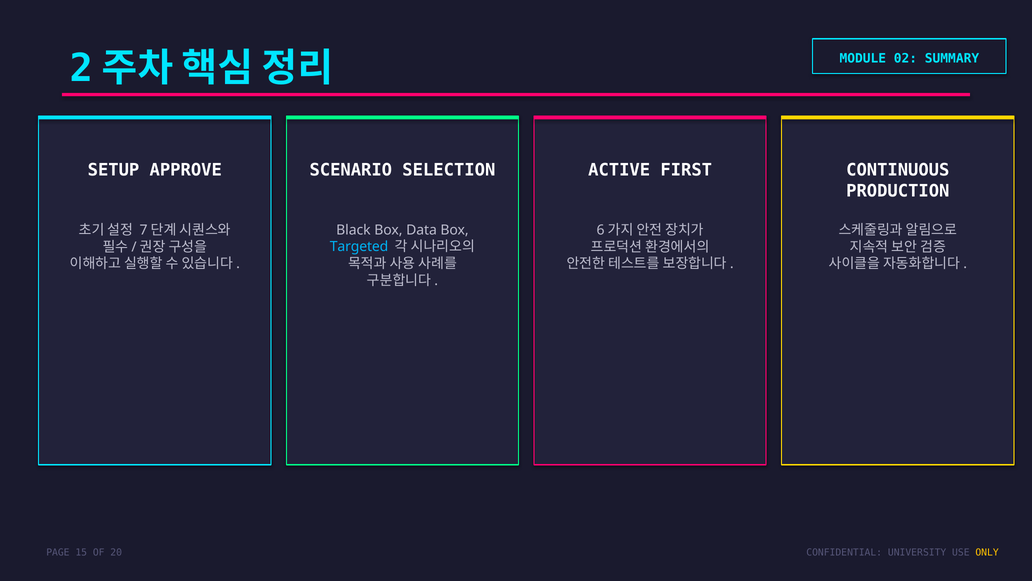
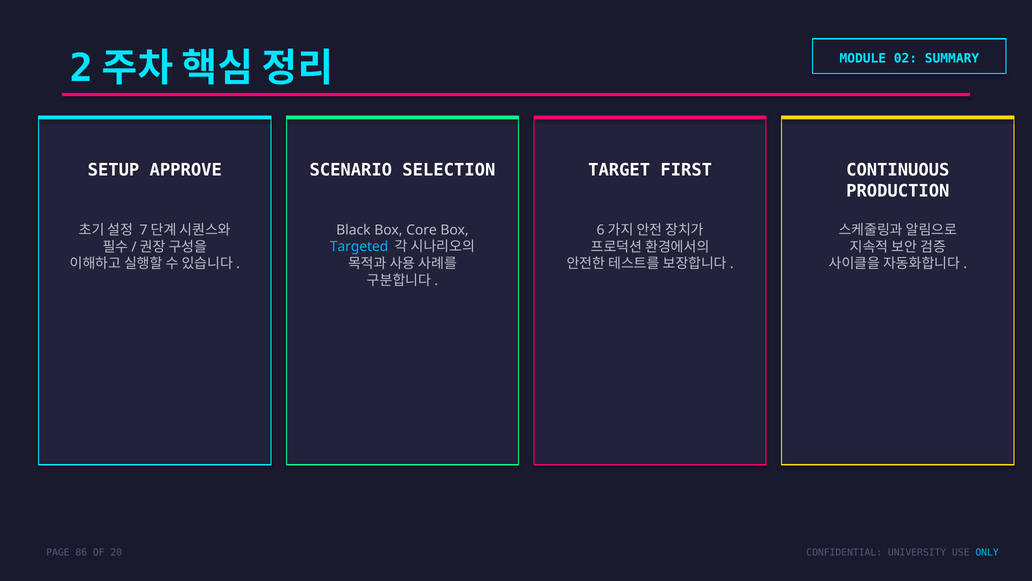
ACTIVE: ACTIVE -> TARGET (619, 170)
Data: Data -> Core (422, 230)
15: 15 -> 86 (81, 552)
ONLY colour: yellow -> light blue (987, 552)
